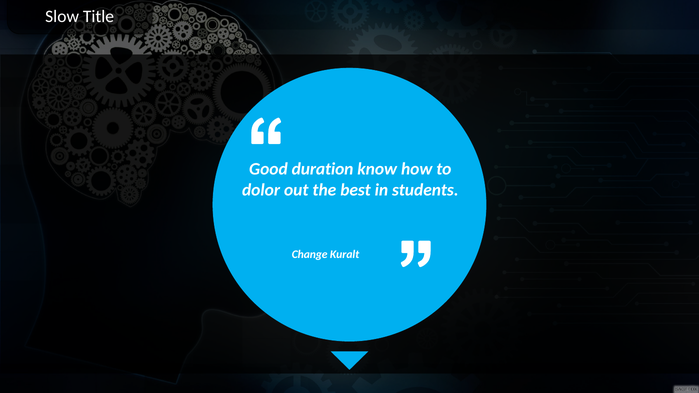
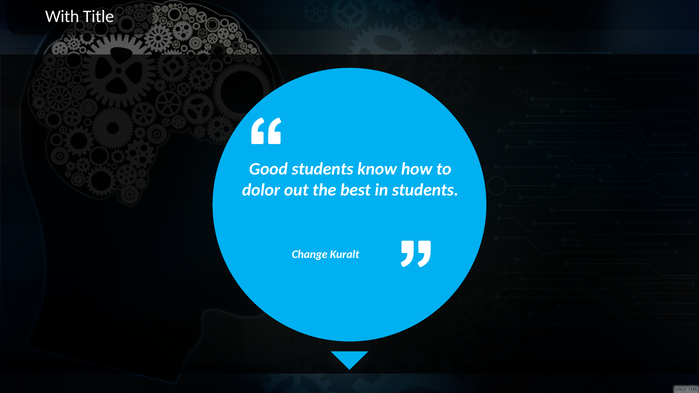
Slow: Slow -> With (62, 17)
Good duration: duration -> students (323, 169)
